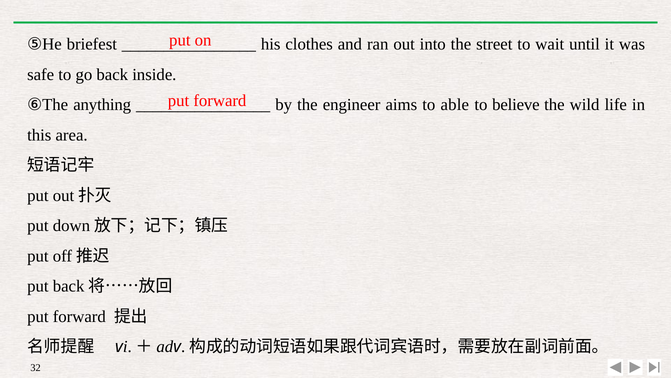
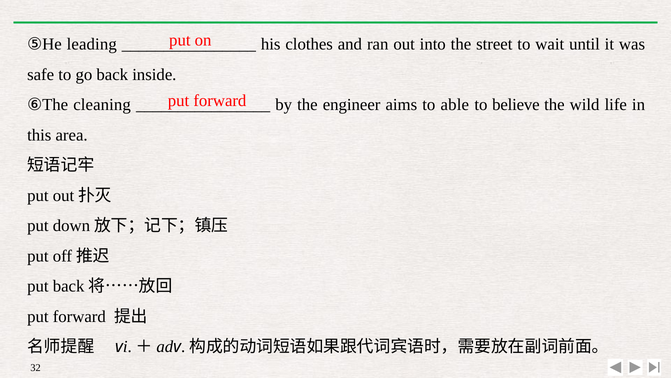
briefest: briefest -> leading (92, 44)
anything: anything -> cleaning (102, 105)
